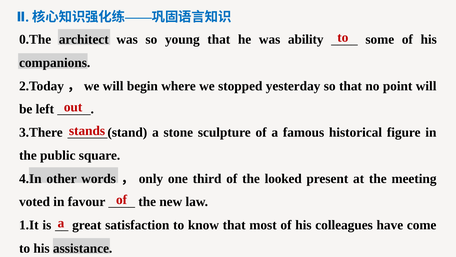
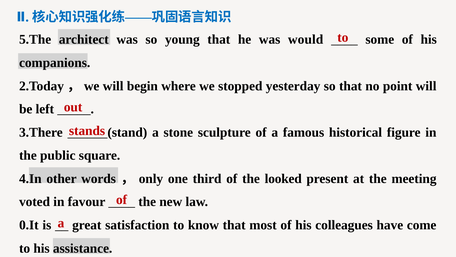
0.The: 0.The -> 5.The (35, 39)
ability: ability -> would (306, 39)
1.It: 1.It -> 0.It (29, 225)
